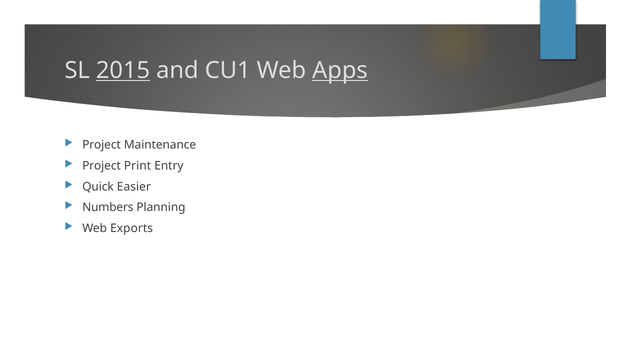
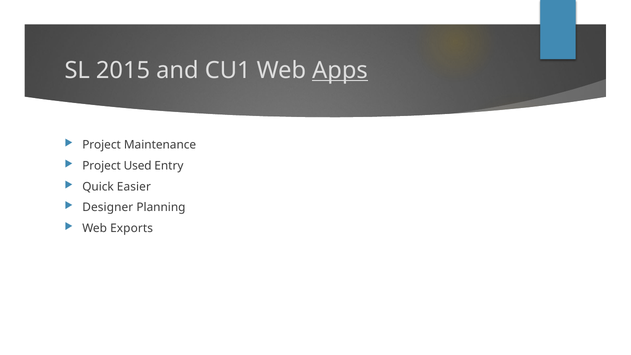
2015 underline: present -> none (123, 70)
Print: Print -> Used (138, 166)
Numbers: Numbers -> Designer (108, 207)
